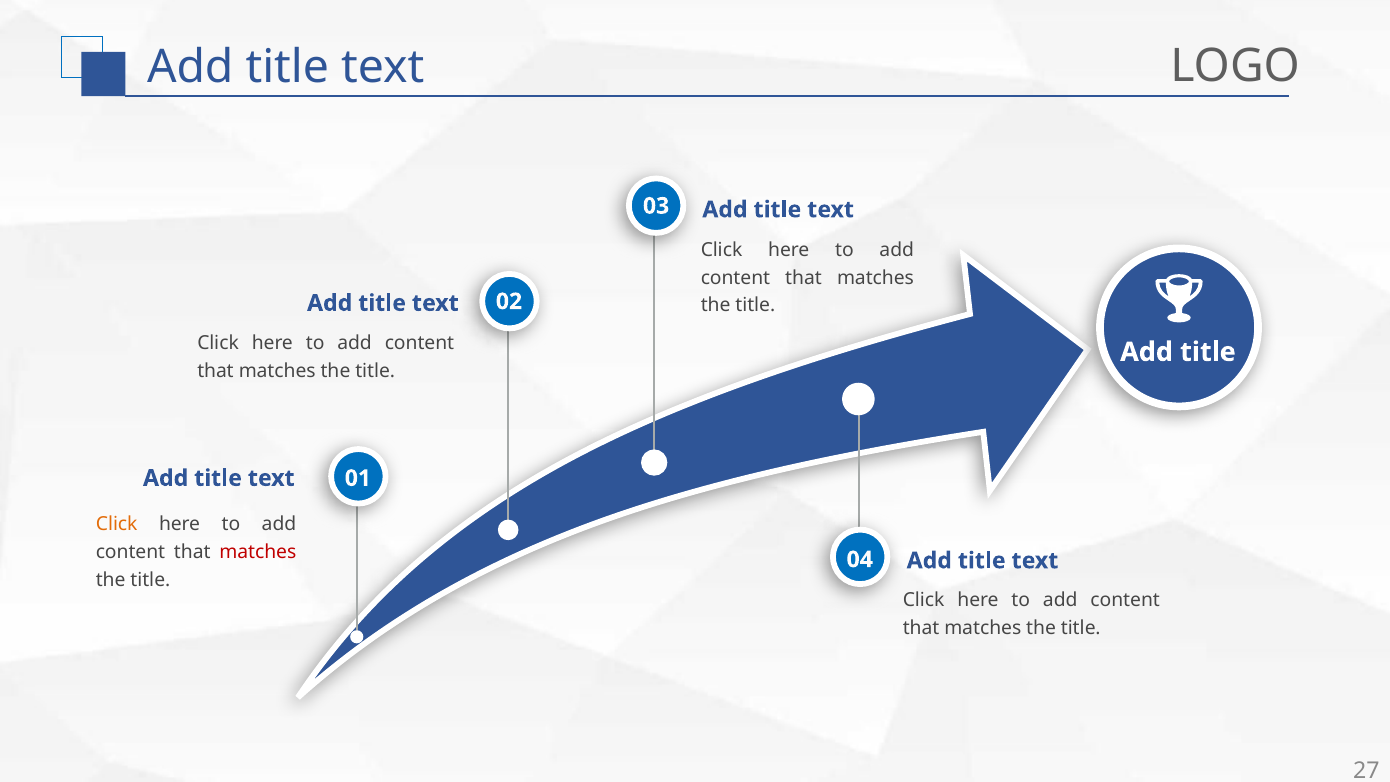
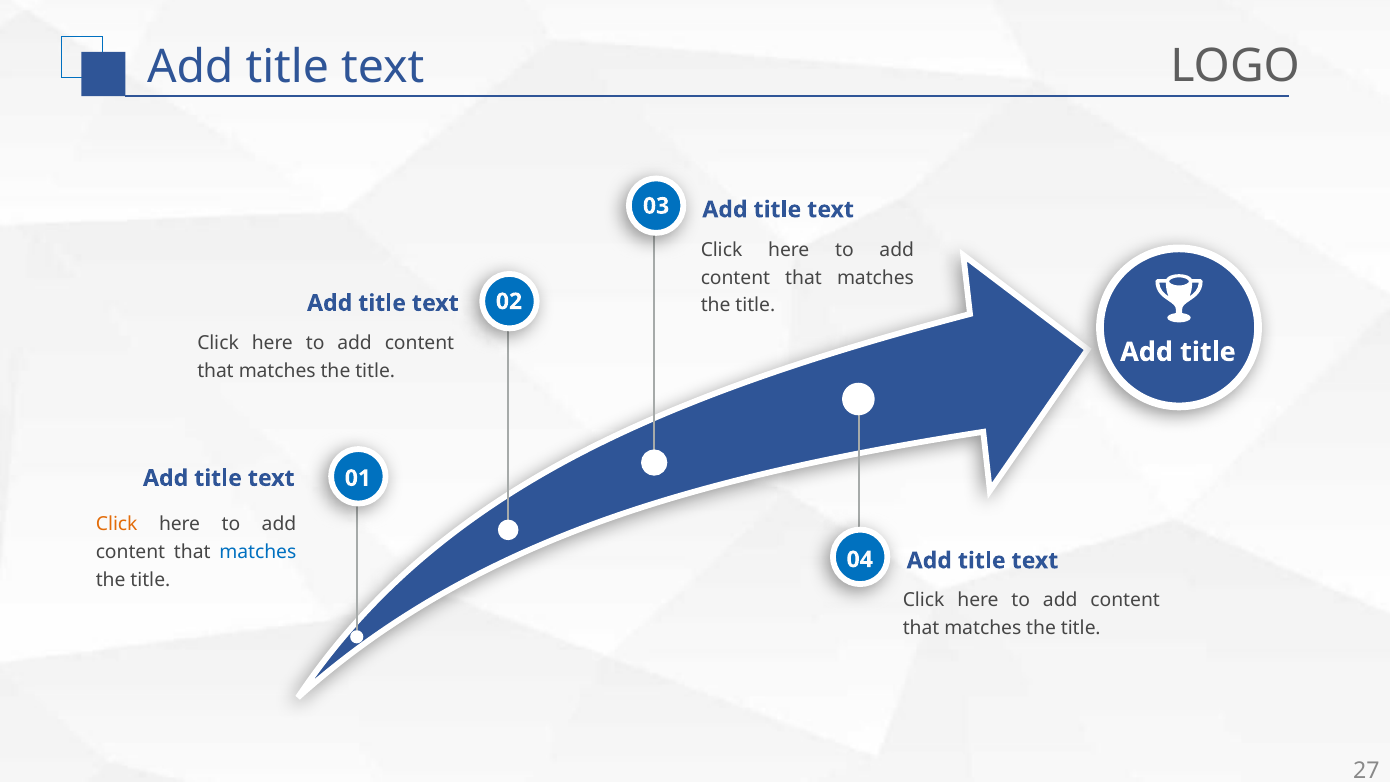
matches colour: red -> blue (258, 552)
